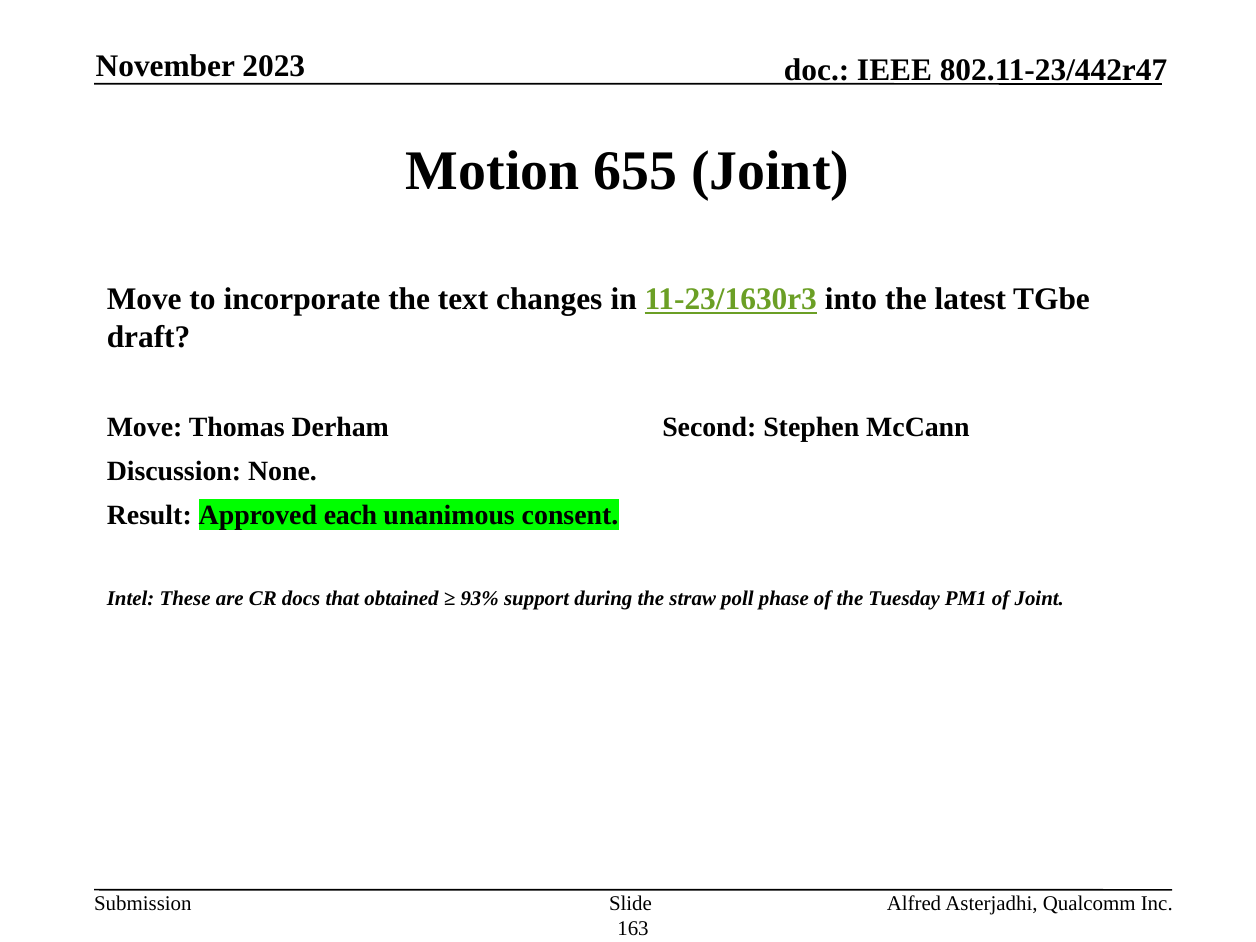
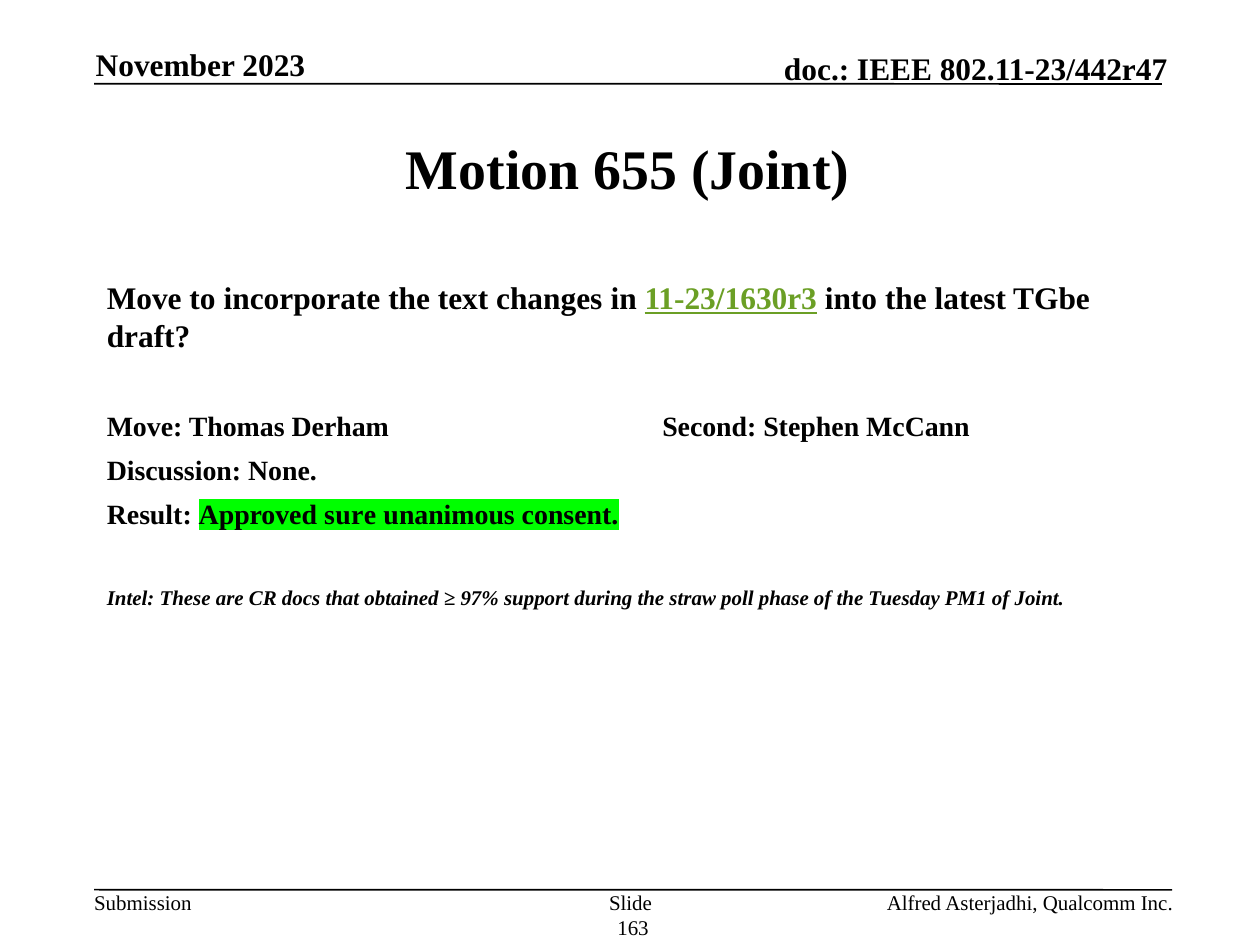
each: each -> sure (350, 515)
93%: 93% -> 97% (480, 598)
